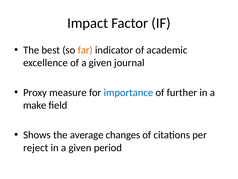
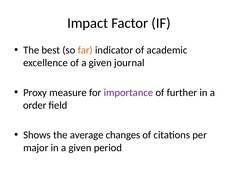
importance colour: blue -> purple (128, 92)
make: make -> order (35, 105)
reject: reject -> major (36, 147)
